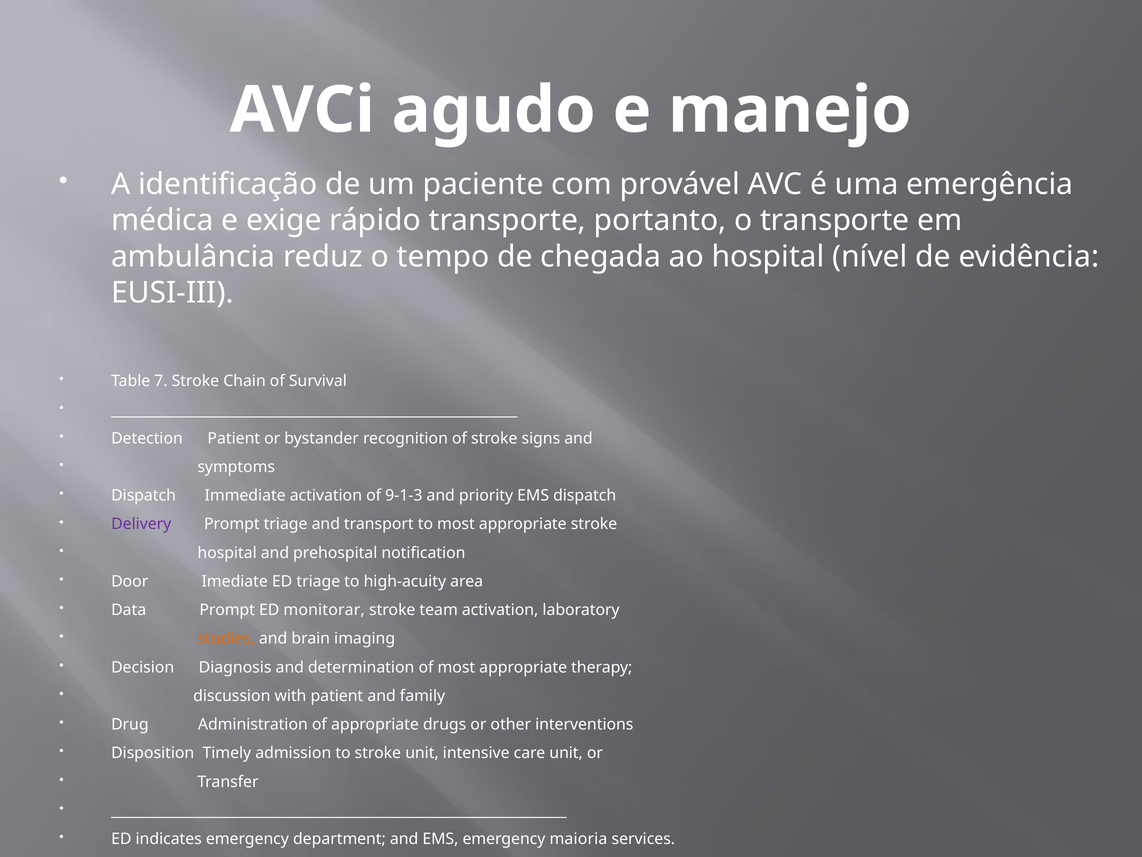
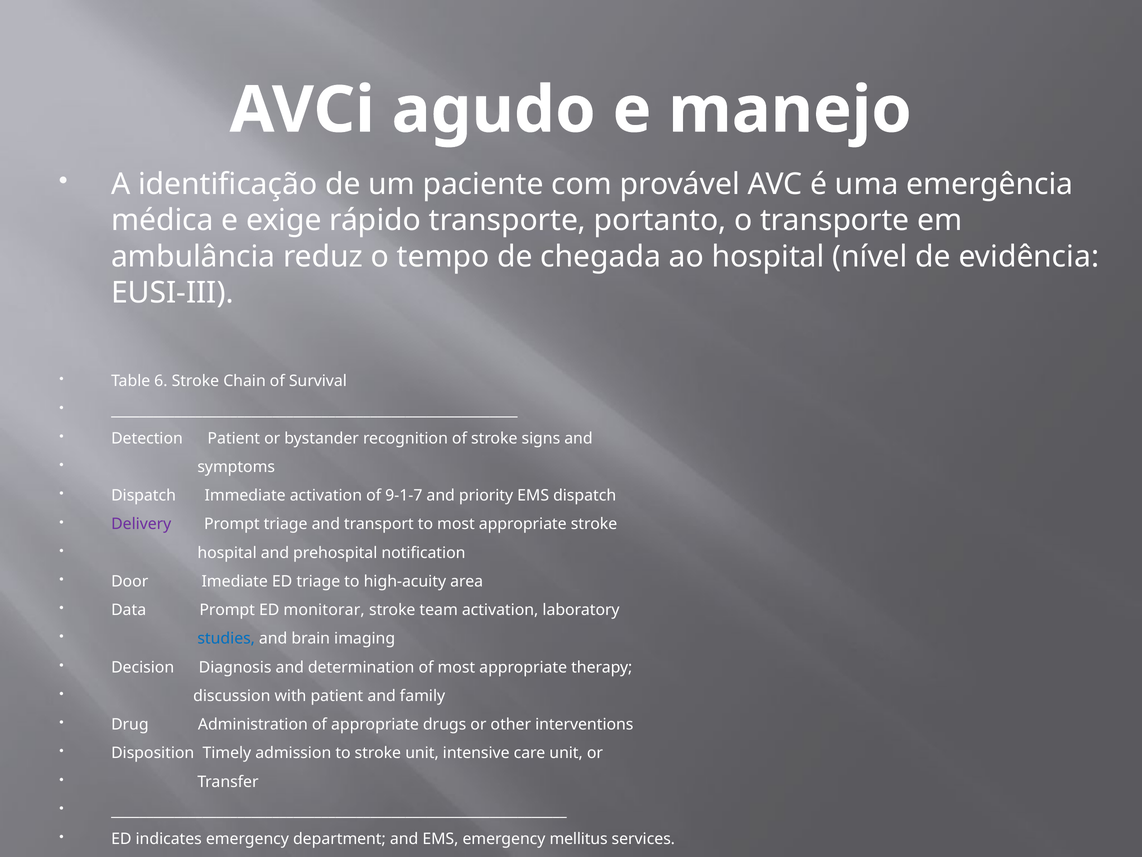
7: 7 -> 6 (161, 381)
9-1-3: 9-1-3 -> 9-1-7 (404, 495)
studies colour: orange -> blue (226, 638)
maioria: maioria -> mellitus (579, 838)
